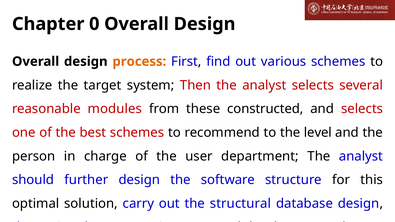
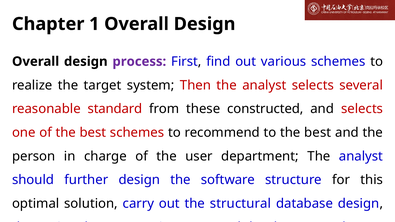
0: 0 -> 1 (94, 24)
process colour: orange -> purple (139, 62)
modules: modules -> standard (115, 109)
to the level: level -> best (318, 133)
